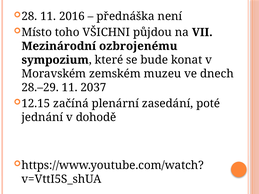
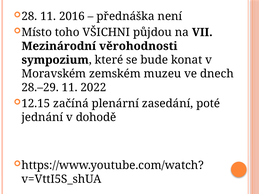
ozbrojenému: ozbrojenému -> věrohodnosti (138, 46)
2037: 2037 -> 2022 (93, 88)
